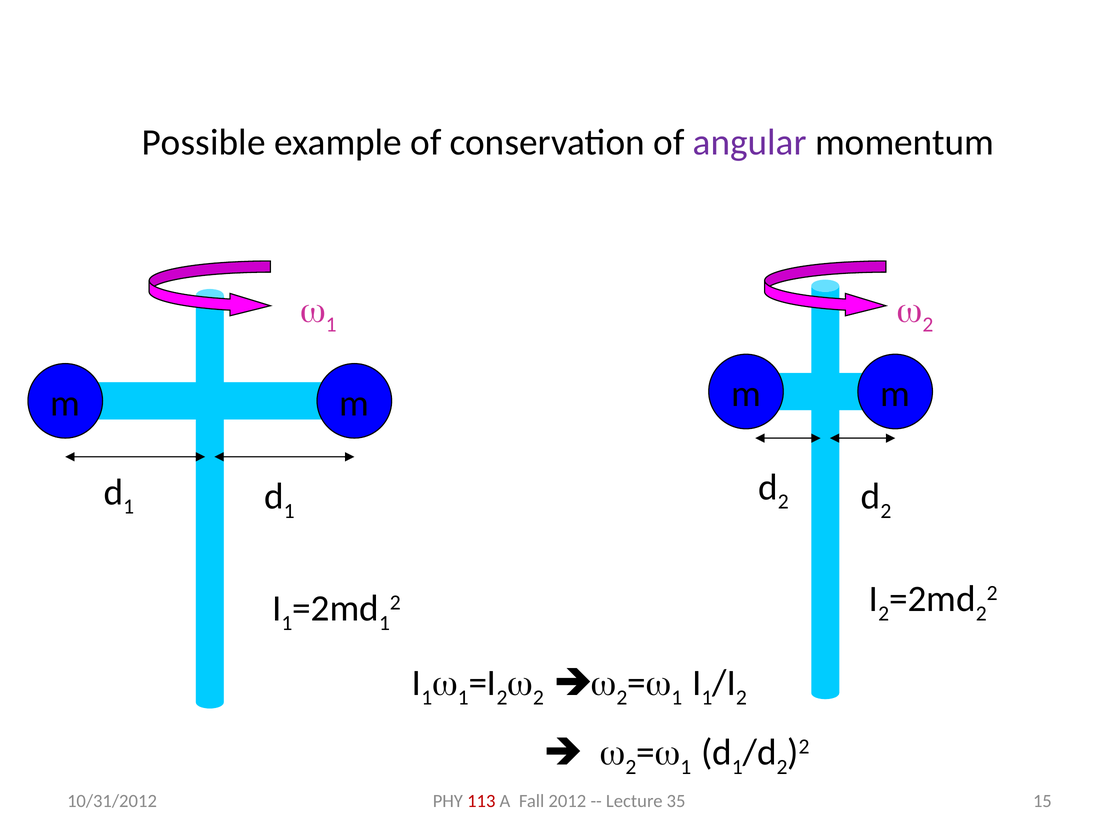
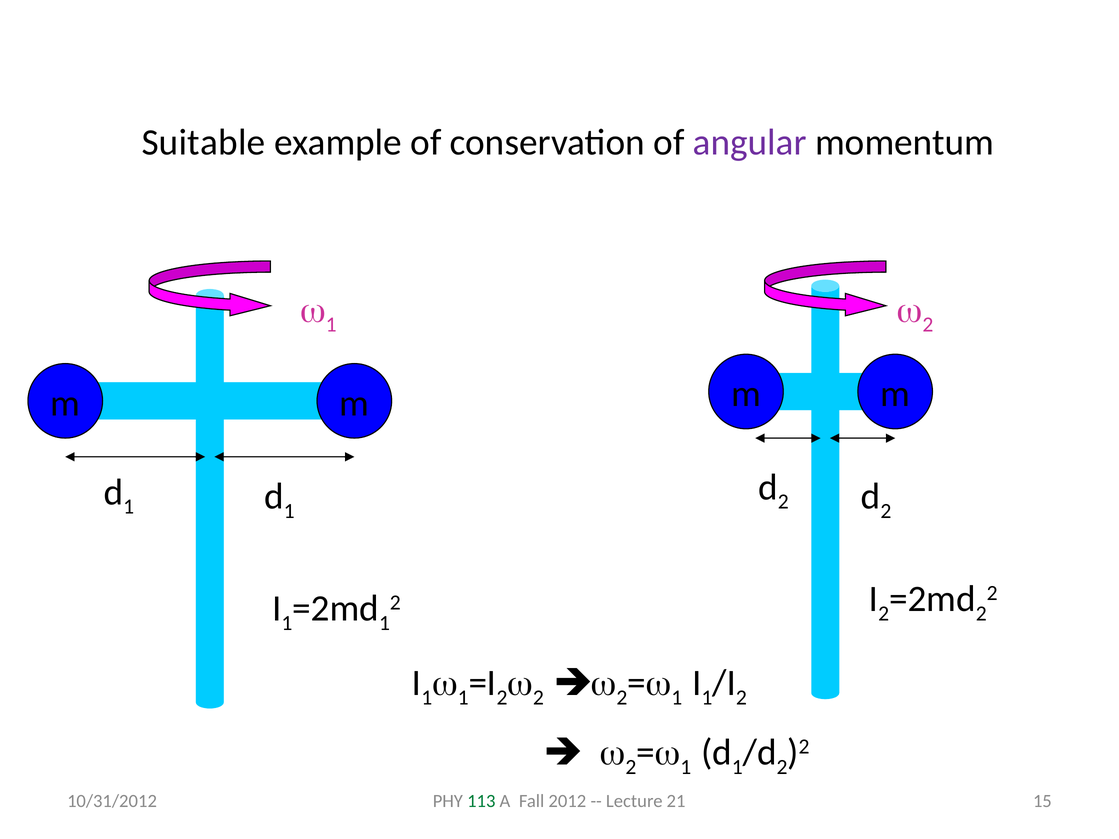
Possible: Possible -> Suitable (203, 142)
113 colour: red -> green (481, 801)
35: 35 -> 21 (676, 801)
